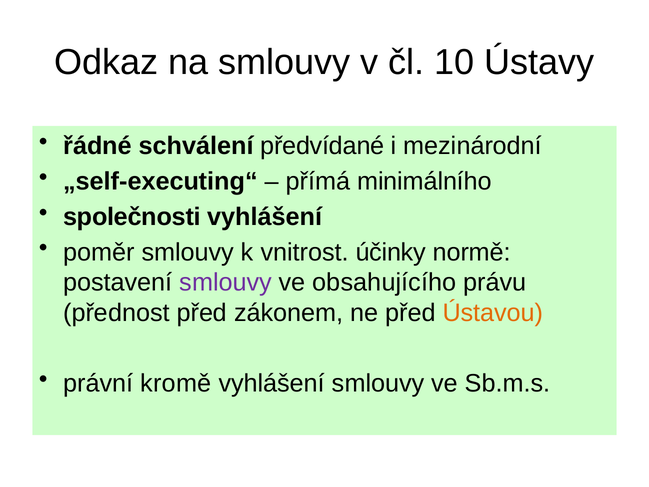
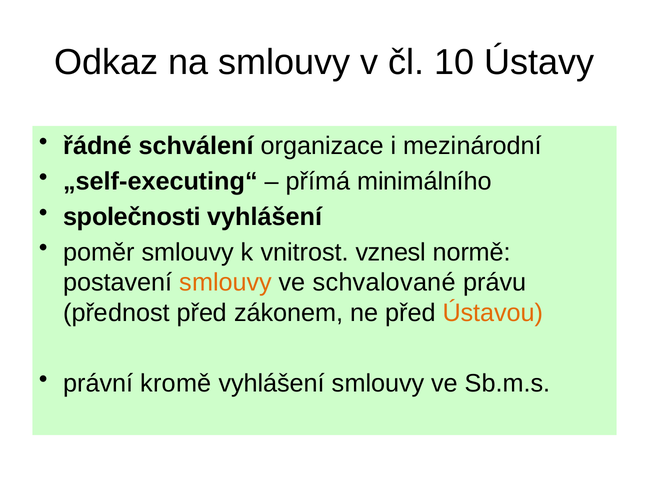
předvídané: předvídané -> organizace (322, 146)
účinky: účinky -> vznesl (391, 252)
smlouvy colour: purple -> orange (226, 282)
obsahujícího: obsahujícího -> schvalované (384, 282)
